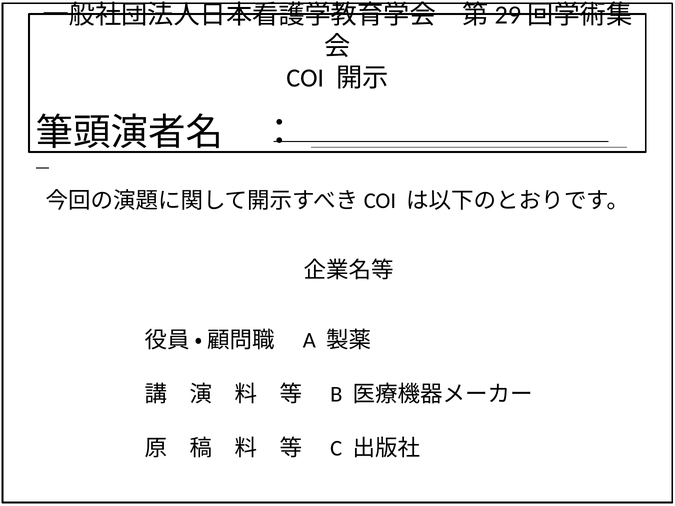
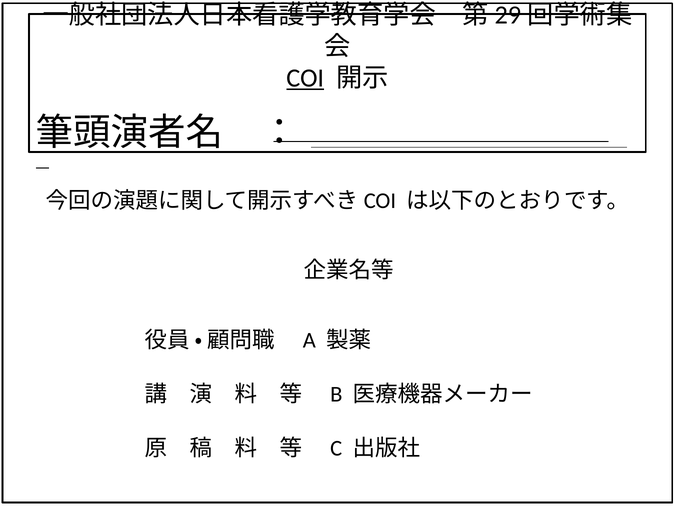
COI underline: none -> present (305, 78)
